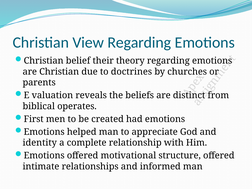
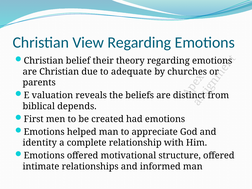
doctrines: doctrines -> adequate (131, 72)
operates: operates -> depends (77, 106)
